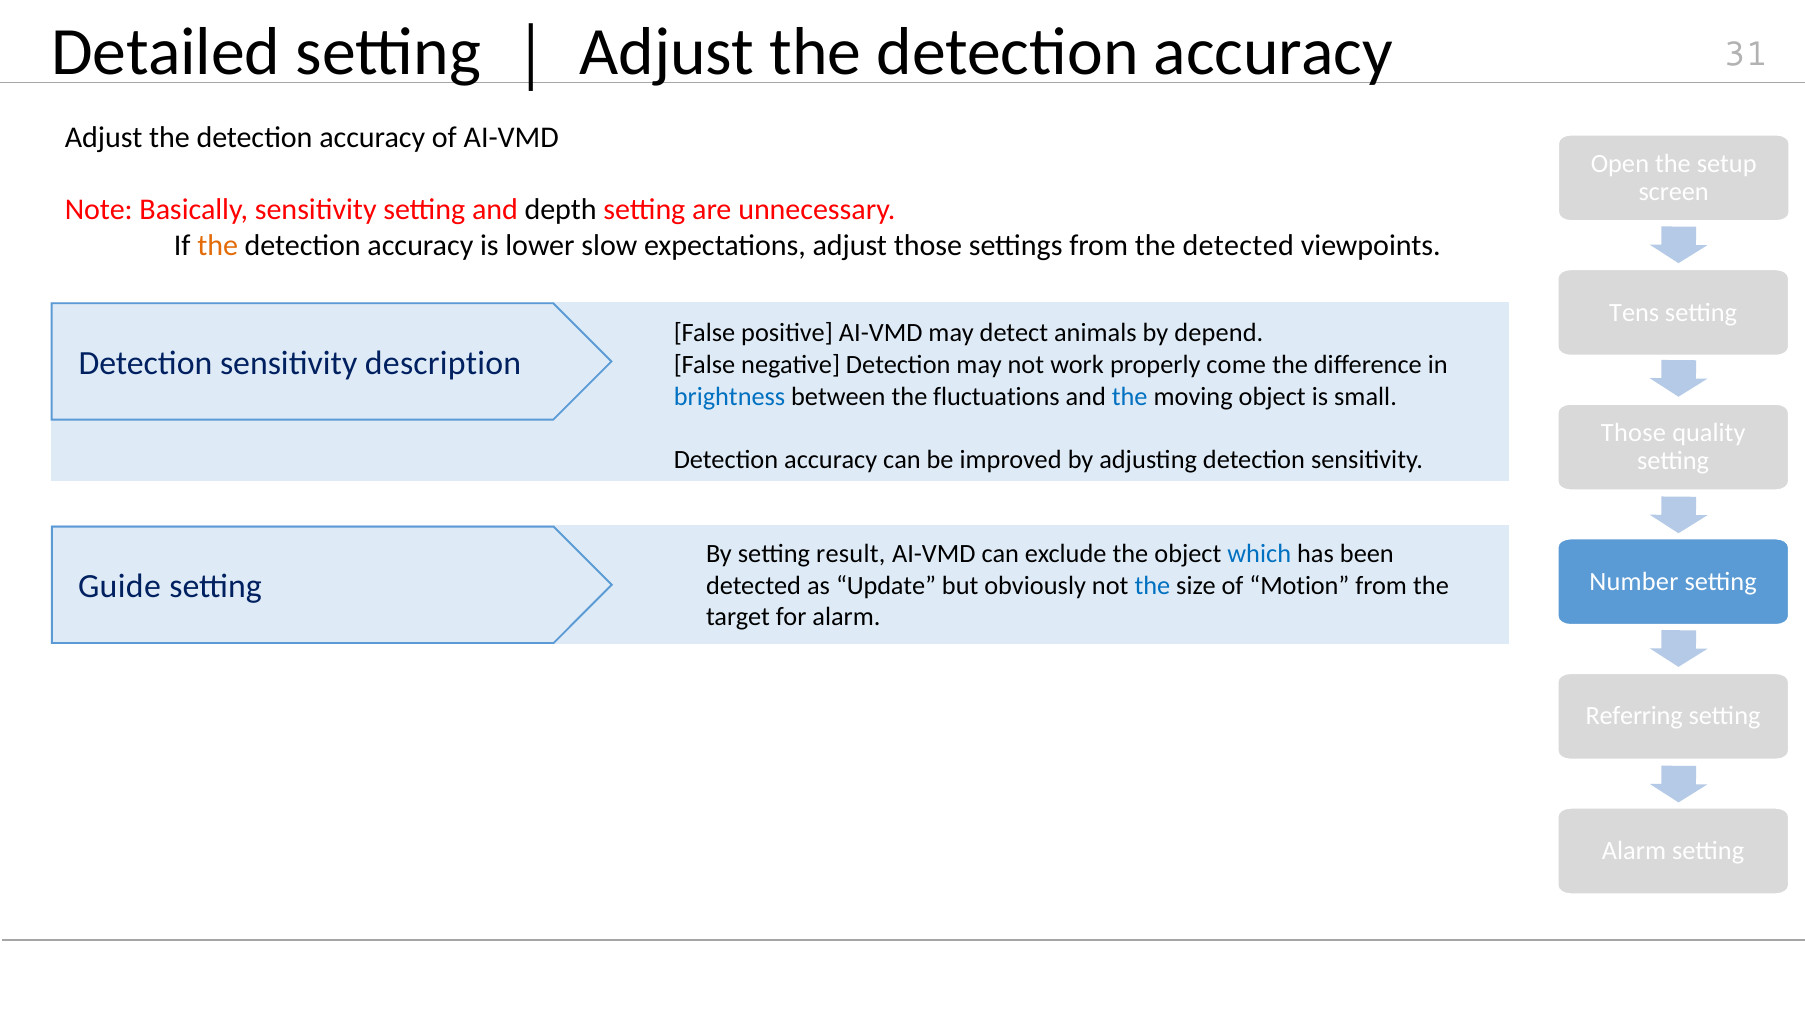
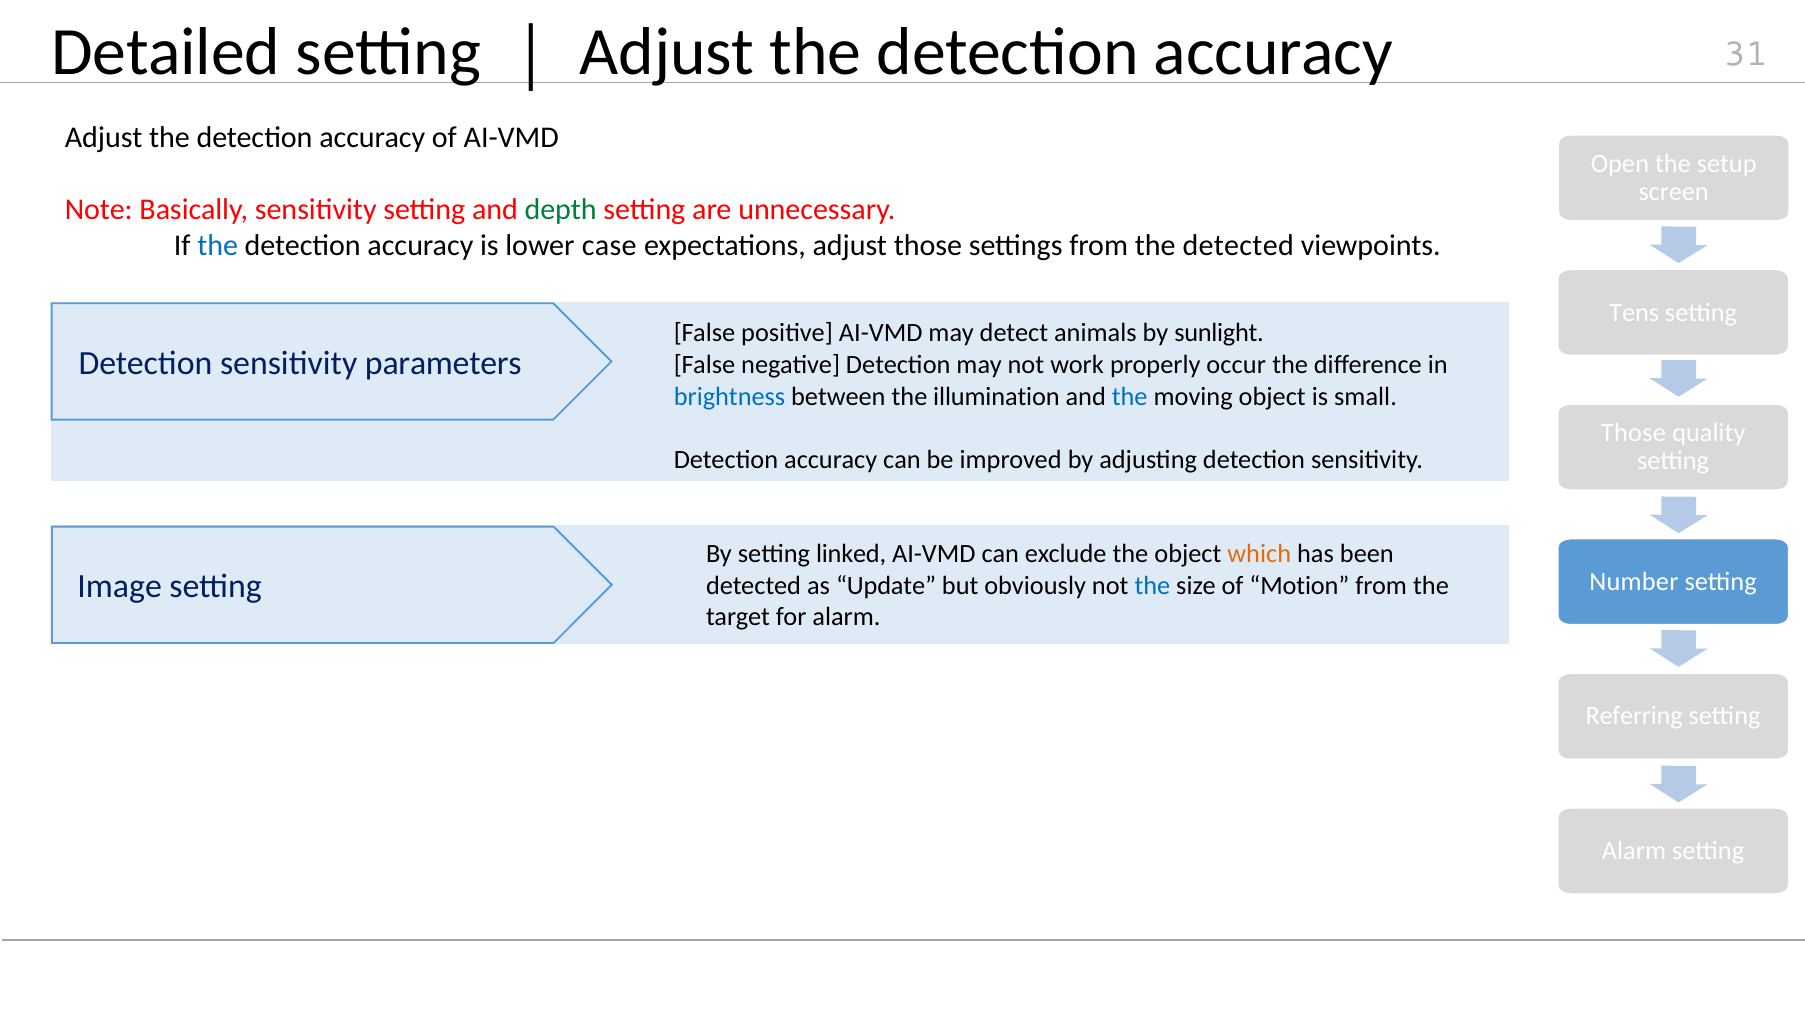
depth colour: black -> green (561, 210)
the colour: orange -> blue (218, 246)
slow: slow -> case (609, 246)
depend: depend -> sunlight (1219, 333)
description: description -> parameters (443, 363)
come: come -> occur (1236, 365)
fluctuations: fluctuations -> illumination (996, 396)
result: result -> linked (851, 554)
which colour: blue -> orange (1259, 554)
Guide: Guide -> Image (120, 586)
